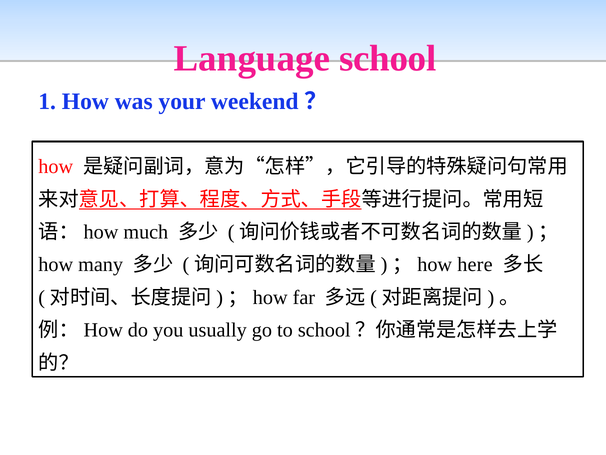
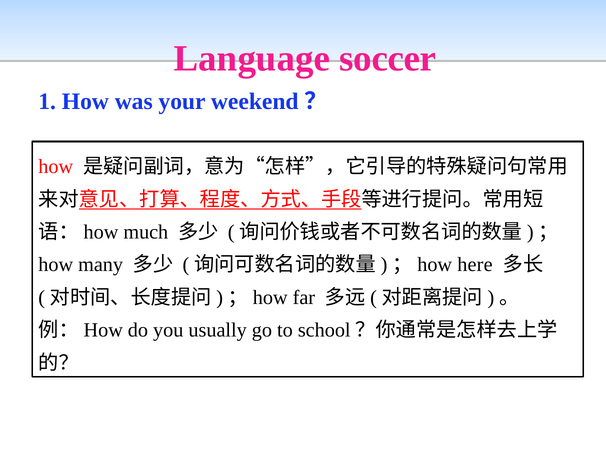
school: school -> soccer (388, 59)
